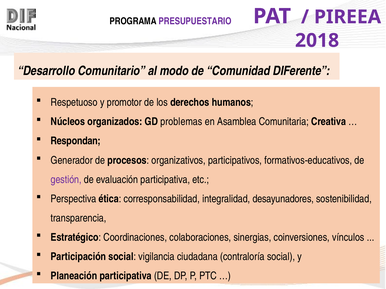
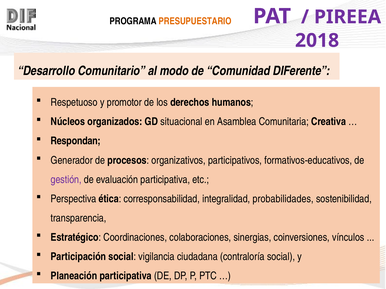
PRESUPUESTARIO colour: purple -> orange (195, 21)
problemas: problemas -> situacional (181, 122)
desayunadores: desayunadores -> probabilidades (283, 199)
